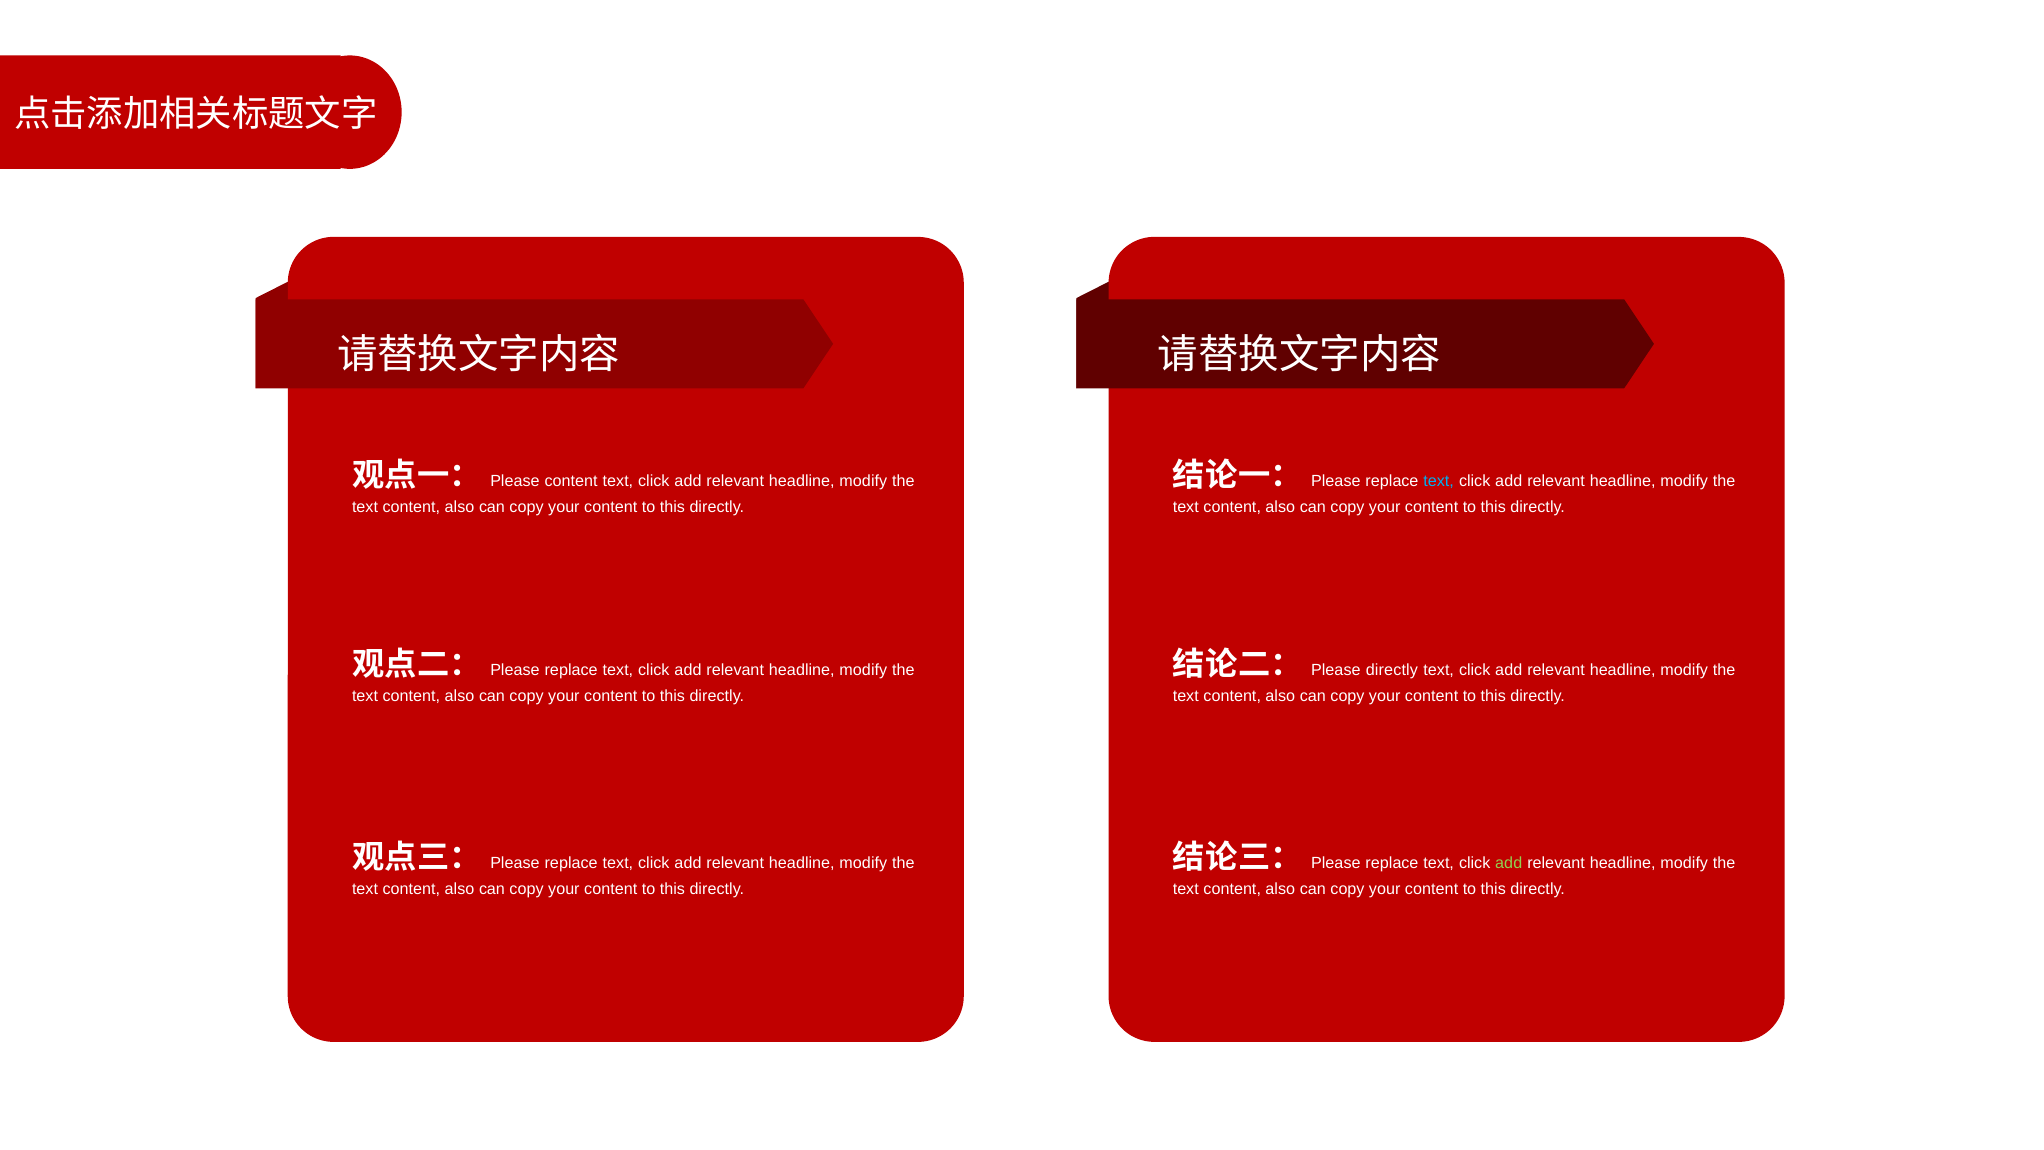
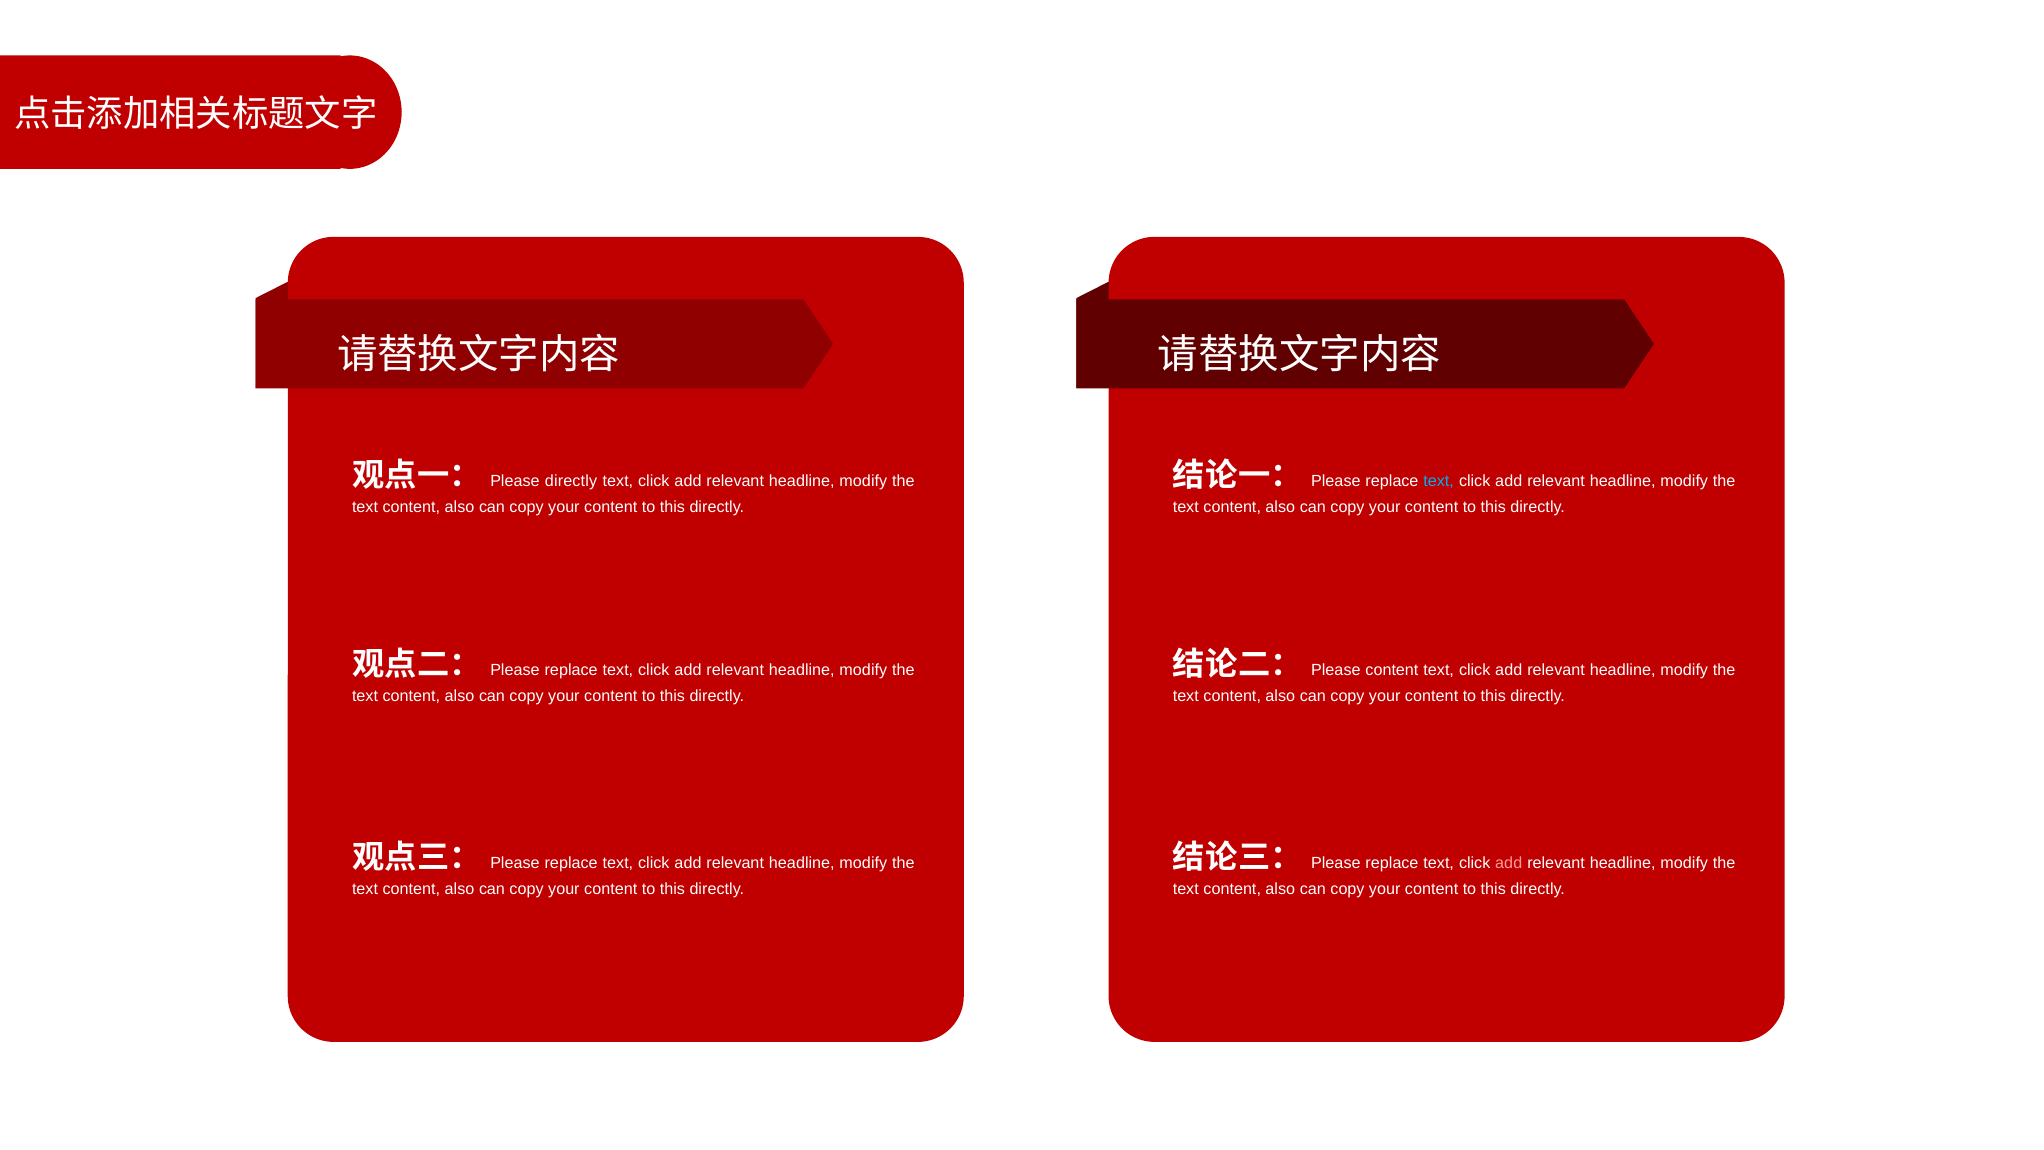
content: content -> directly (571, 481)
directly: directly -> content (1392, 670)
add colour: light green -> pink (1509, 863)
